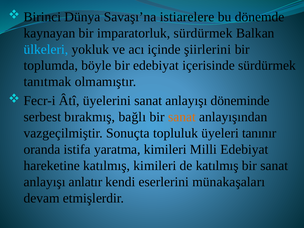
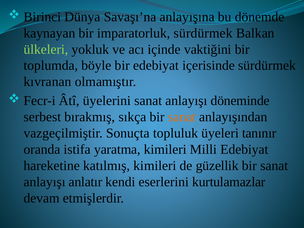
istiarelere: istiarelere -> anlayışına (187, 17)
ülkeleri colour: light blue -> light green (46, 49)
şiirlerini: şiirlerini -> vaktiğini (208, 49)
tanıtmak: tanıtmak -> kıvranan (48, 82)
bağlı: bağlı -> sıkça (132, 117)
de katılmış: katılmış -> güzellik (217, 166)
münakaşaları: münakaşaları -> kurtulamazlar (229, 182)
